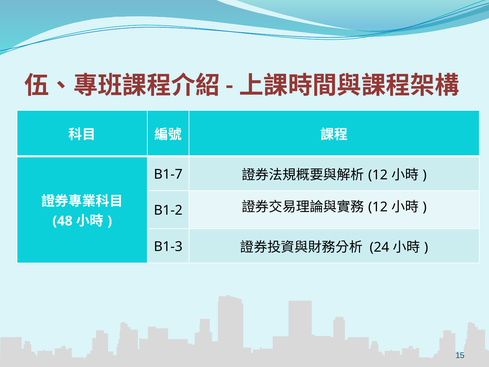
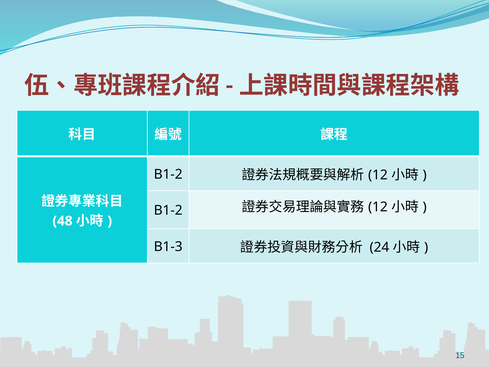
B1-7: B1-7 -> B1-2 (168, 174)
